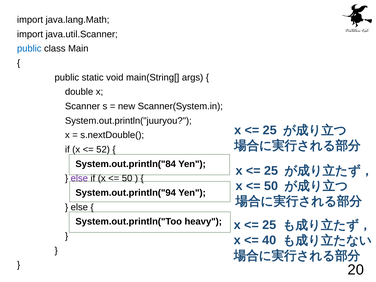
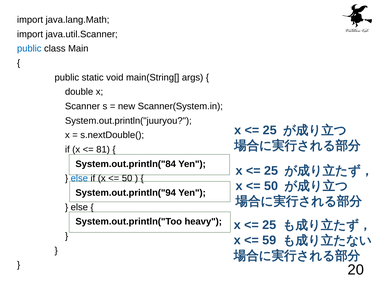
52: 52 -> 81 (103, 150)
else colour: purple -> blue (79, 178)
40: 40 -> 59 (269, 240)
